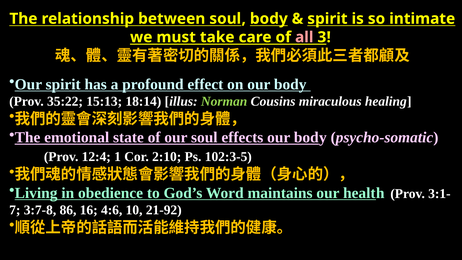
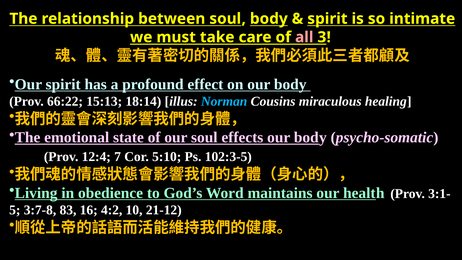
35:22: 35:22 -> 66:22 (65, 101)
Norman colour: light green -> light blue (224, 101)
1: 1 -> 7 (118, 157)
2:10: 2:10 -> 5:10 (167, 157)
7: 7 -> 5 (15, 210)
86: 86 -> 83 (68, 210)
4:6: 4:6 -> 4:2 (112, 210)
21-92: 21-92 -> 21-12 (164, 210)
